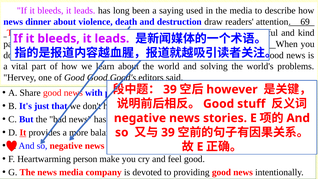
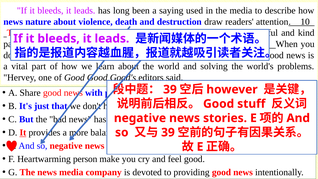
dinner: dinner -> nature (38, 22)
69: 69 -> 10 (305, 22)
